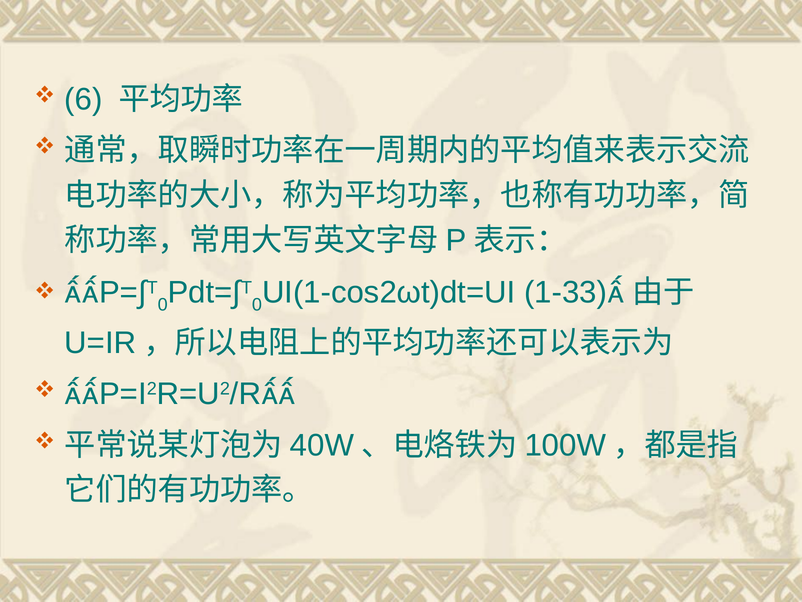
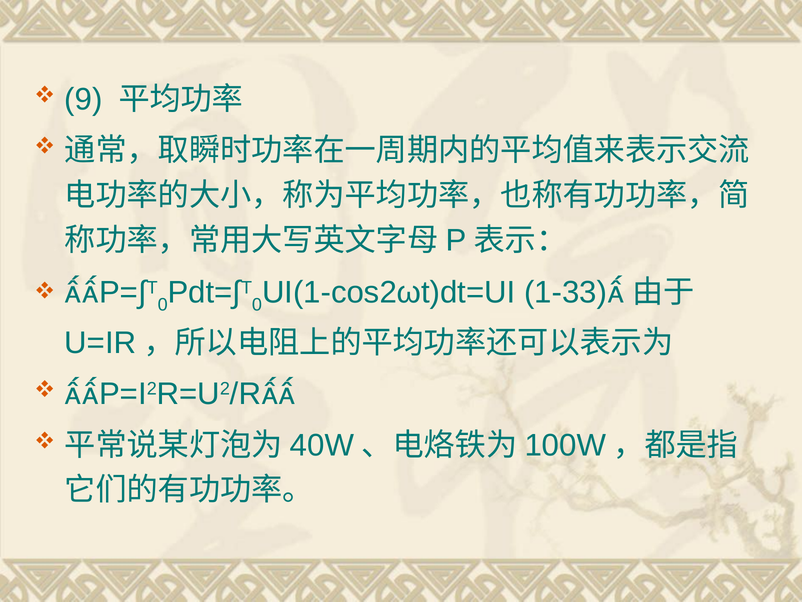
6: 6 -> 9 (83, 99)
